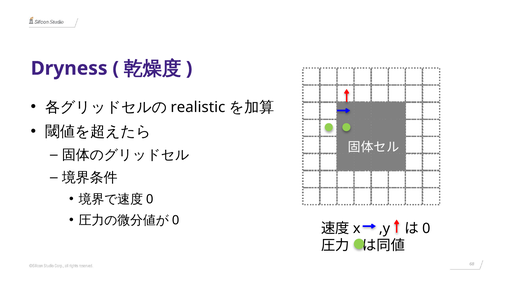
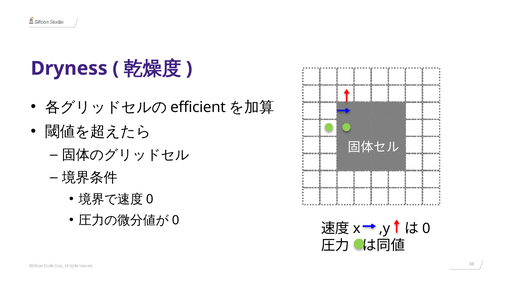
realistic: realistic -> efficient (198, 107)
